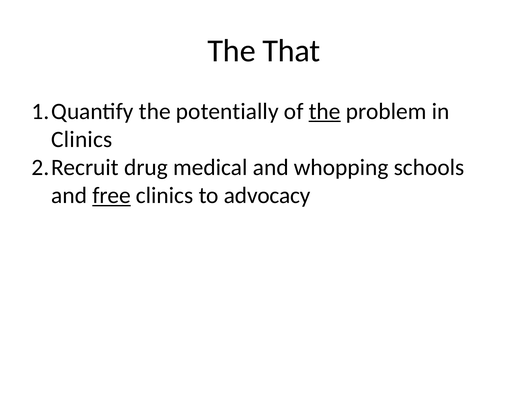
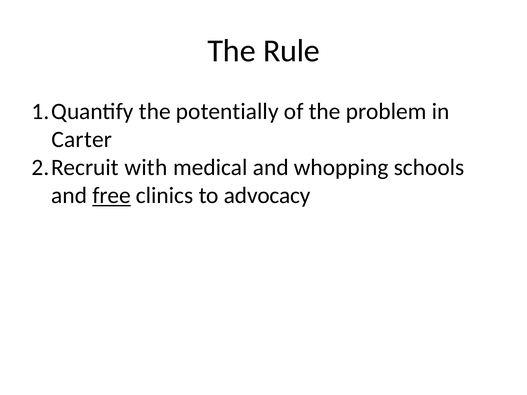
That: That -> Rule (292, 51)
the underline: present -> none (325, 111)
Clinics: Clinics -> Carter (82, 139)
drug: drug -> with (146, 168)
